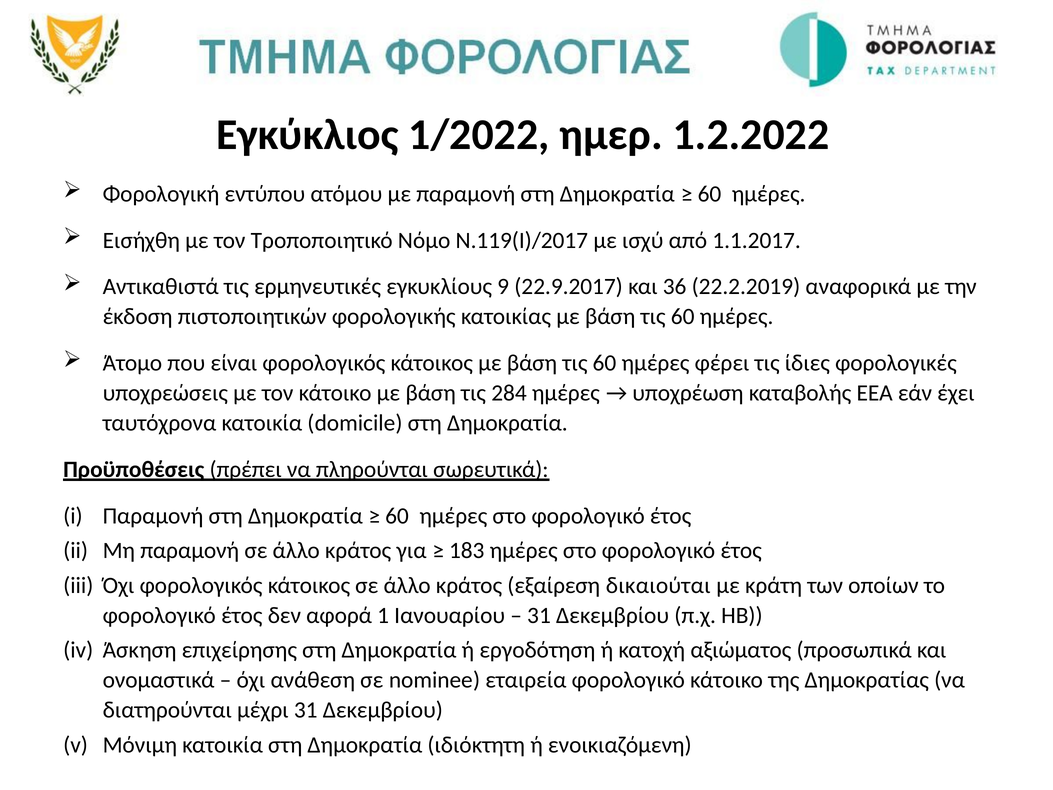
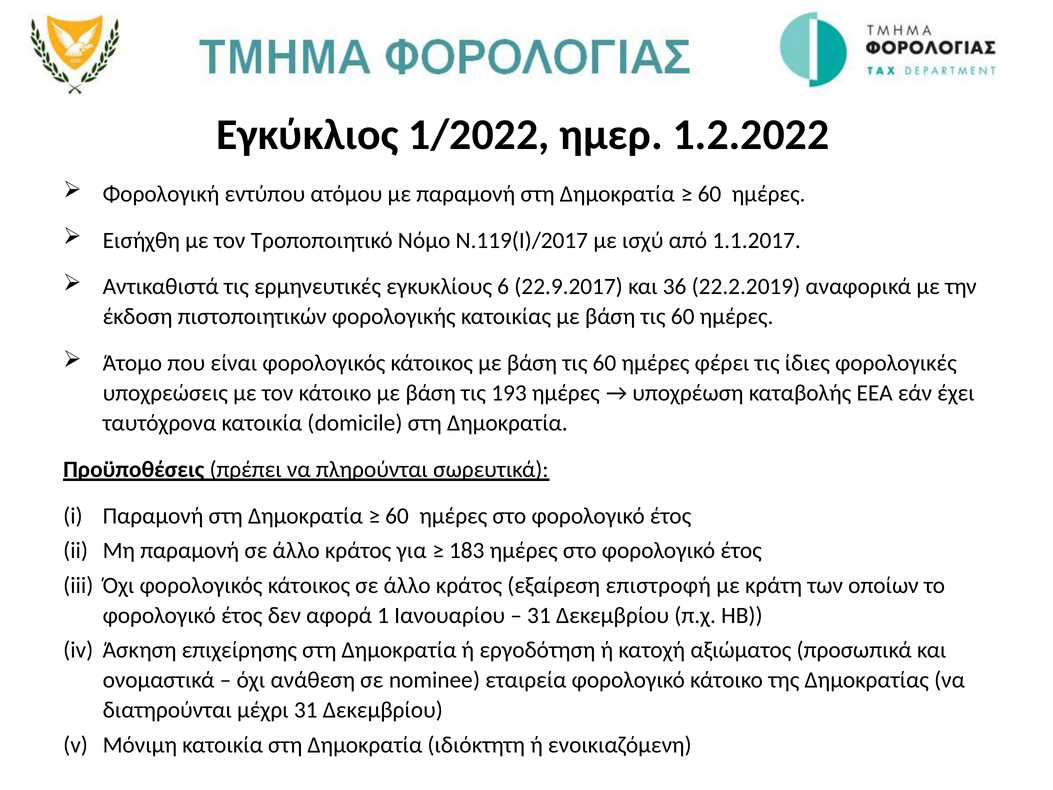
9: 9 -> 6 (503, 287)
284: 284 -> 193 (509, 393)
δικαιούται: δικαιούται -> επιστροφή (658, 585)
